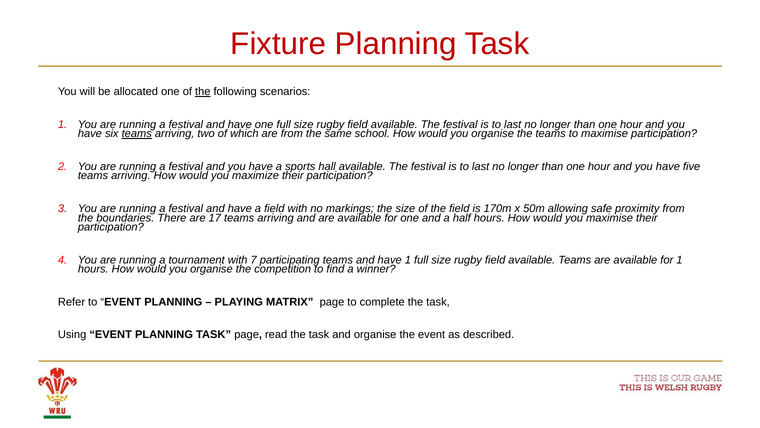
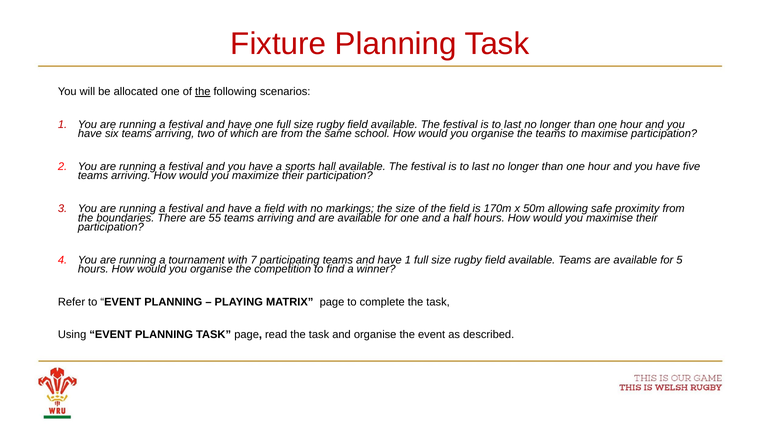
teams underline: present -> none (137, 134)
17: 17 -> 55 (215, 218)
for 1: 1 -> 5 (679, 260)
